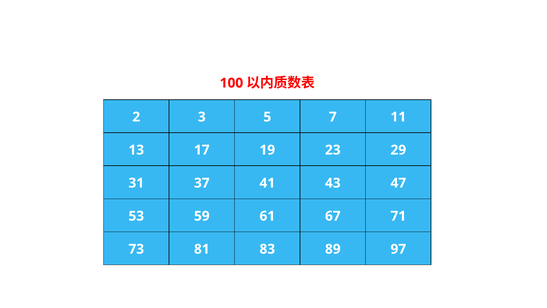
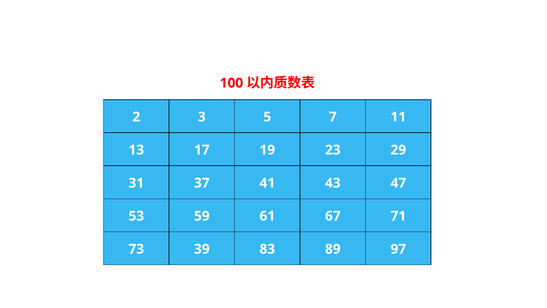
81: 81 -> 39 (202, 249)
